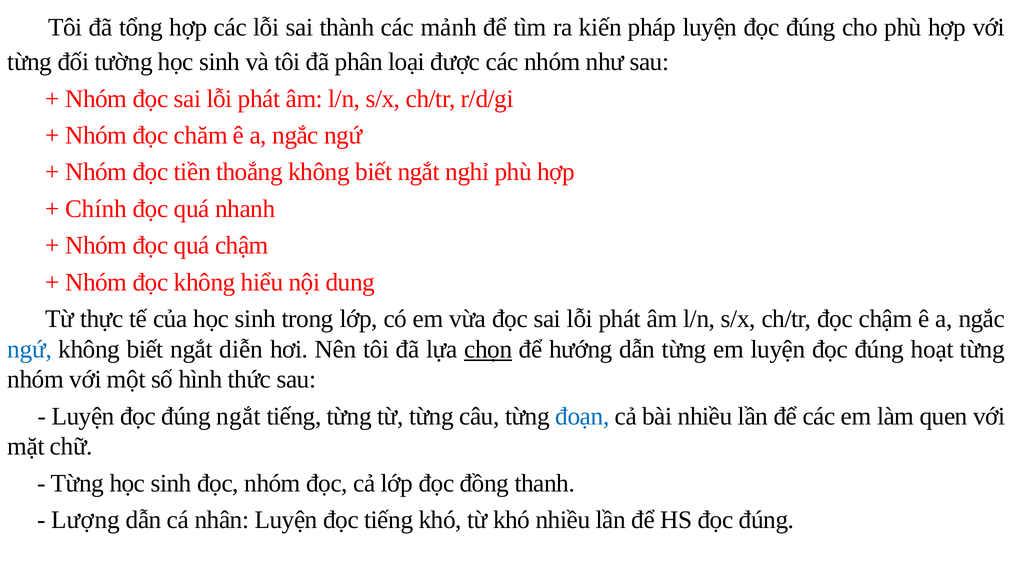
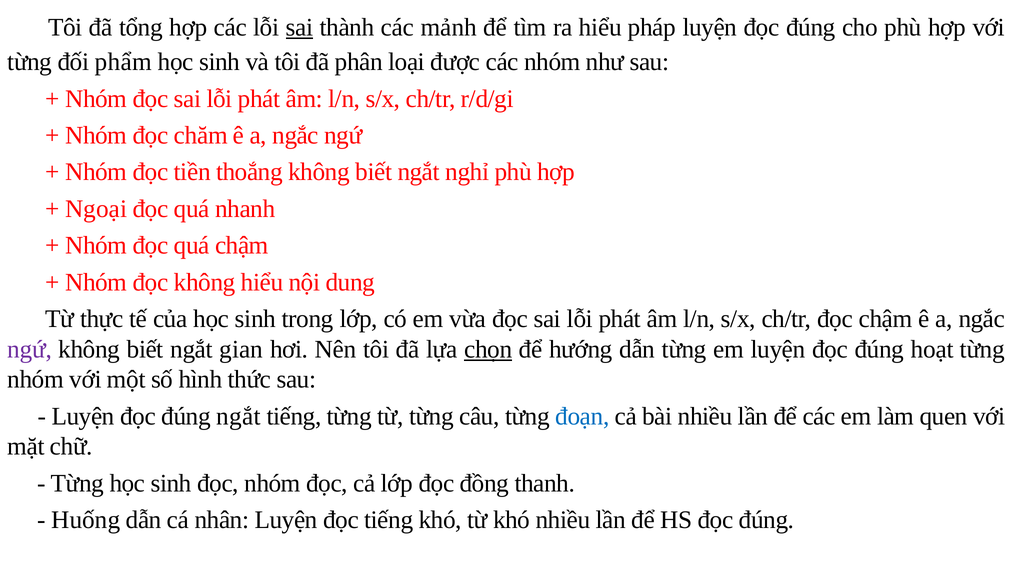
sai underline: none -> present (300, 27)
ra kiến: kiến -> hiểu (600, 27)
tường: tường -> phẩm (123, 62)
Chính: Chính -> Ngoại (96, 209)
ngứ colour: blue -> purple (30, 349)
diễn: diễn -> gian (241, 349)
Lượng: Lượng -> Huống (86, 520)
